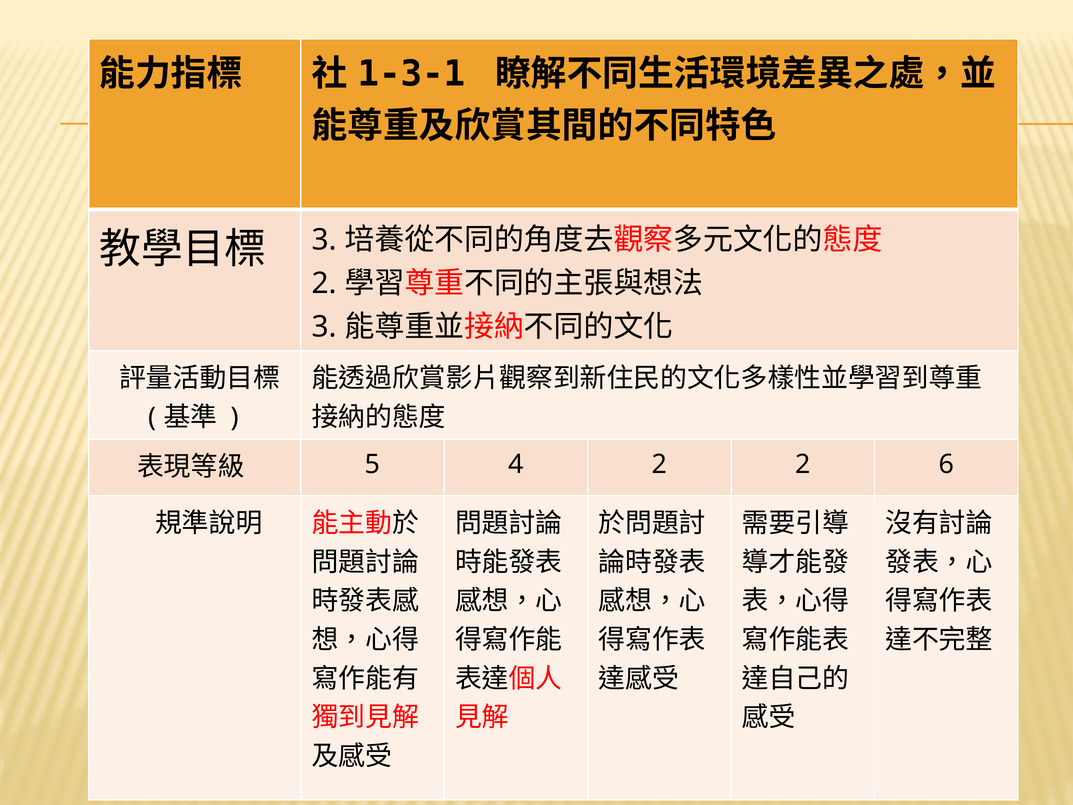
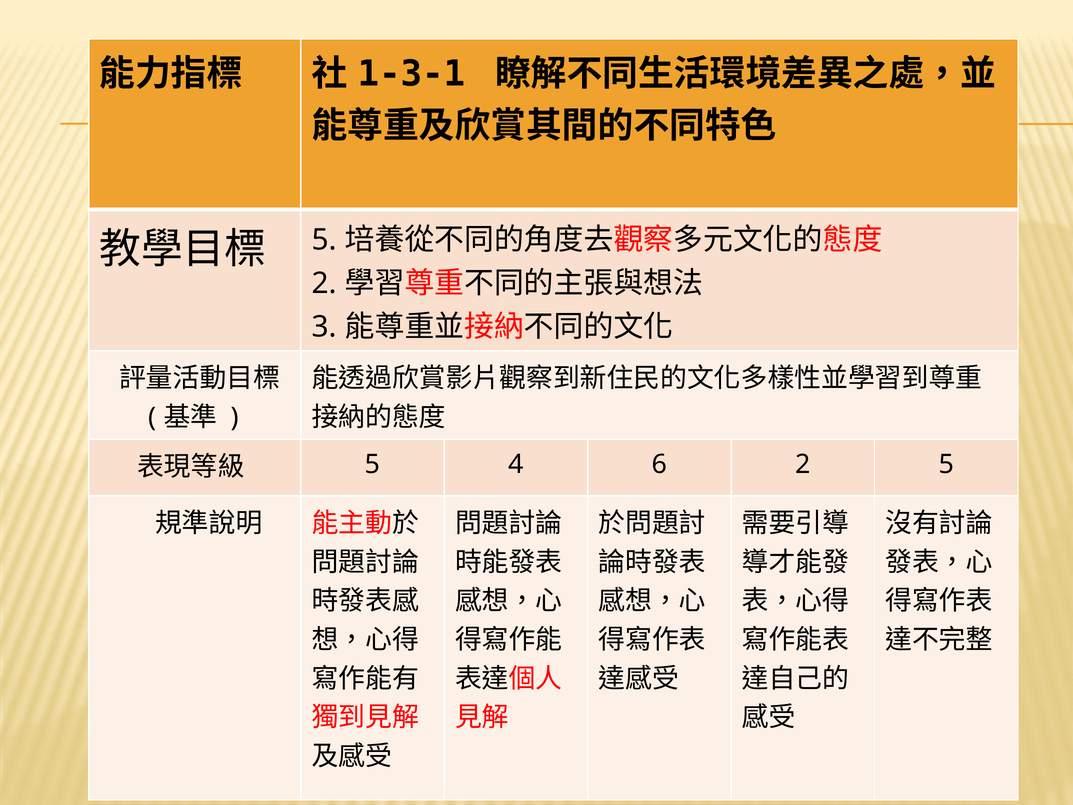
3: 3 -> 5 (324, 240)
4 2: 2 -> 6 (659, 464)
2 6: 6 -> 5 (946, 464)
